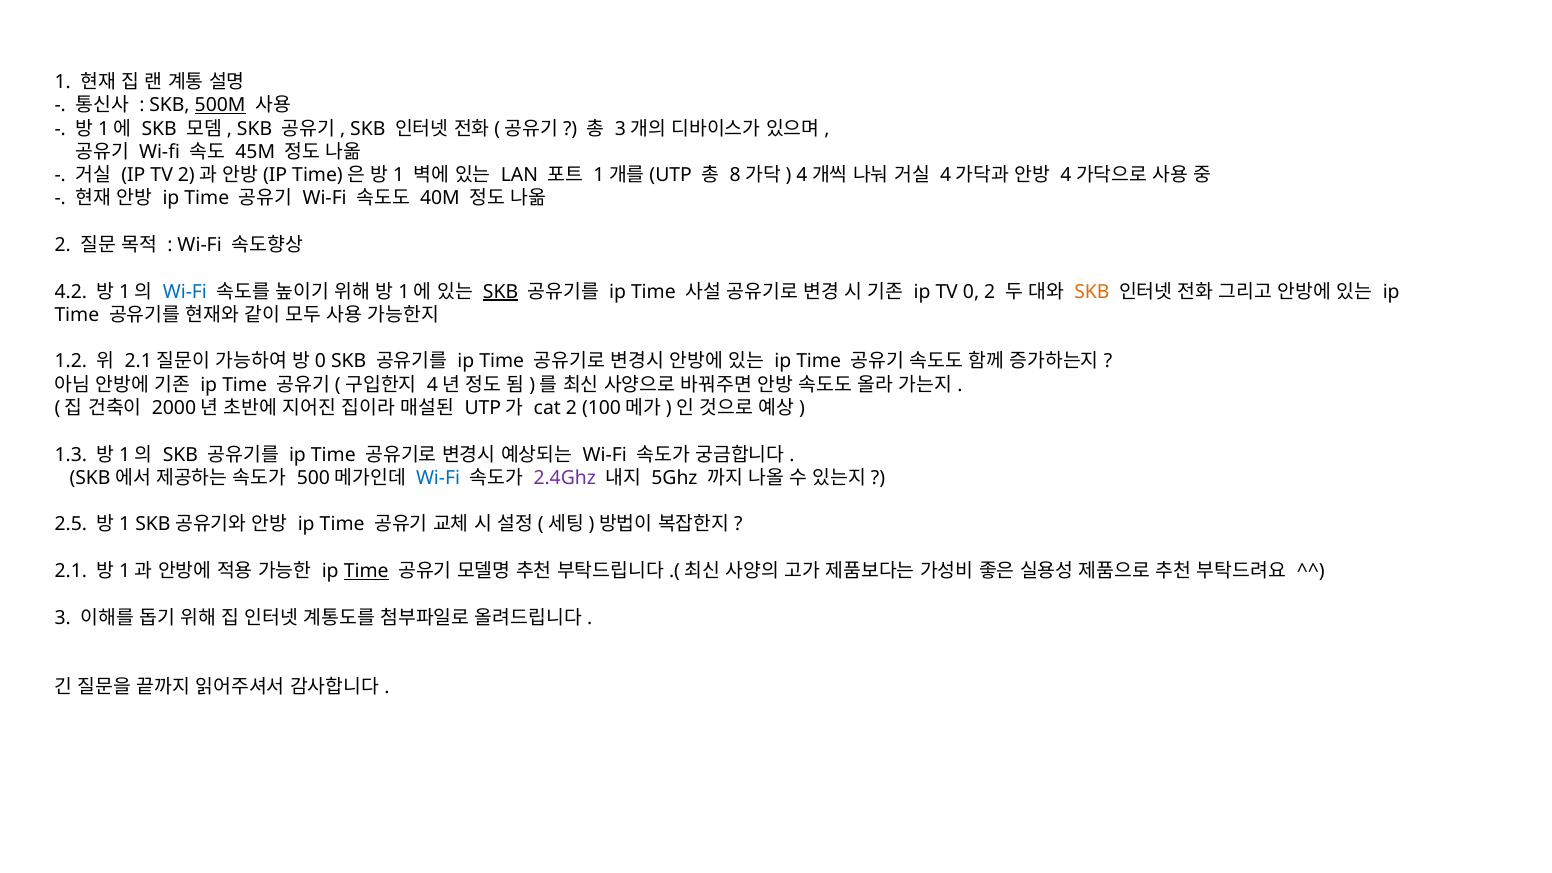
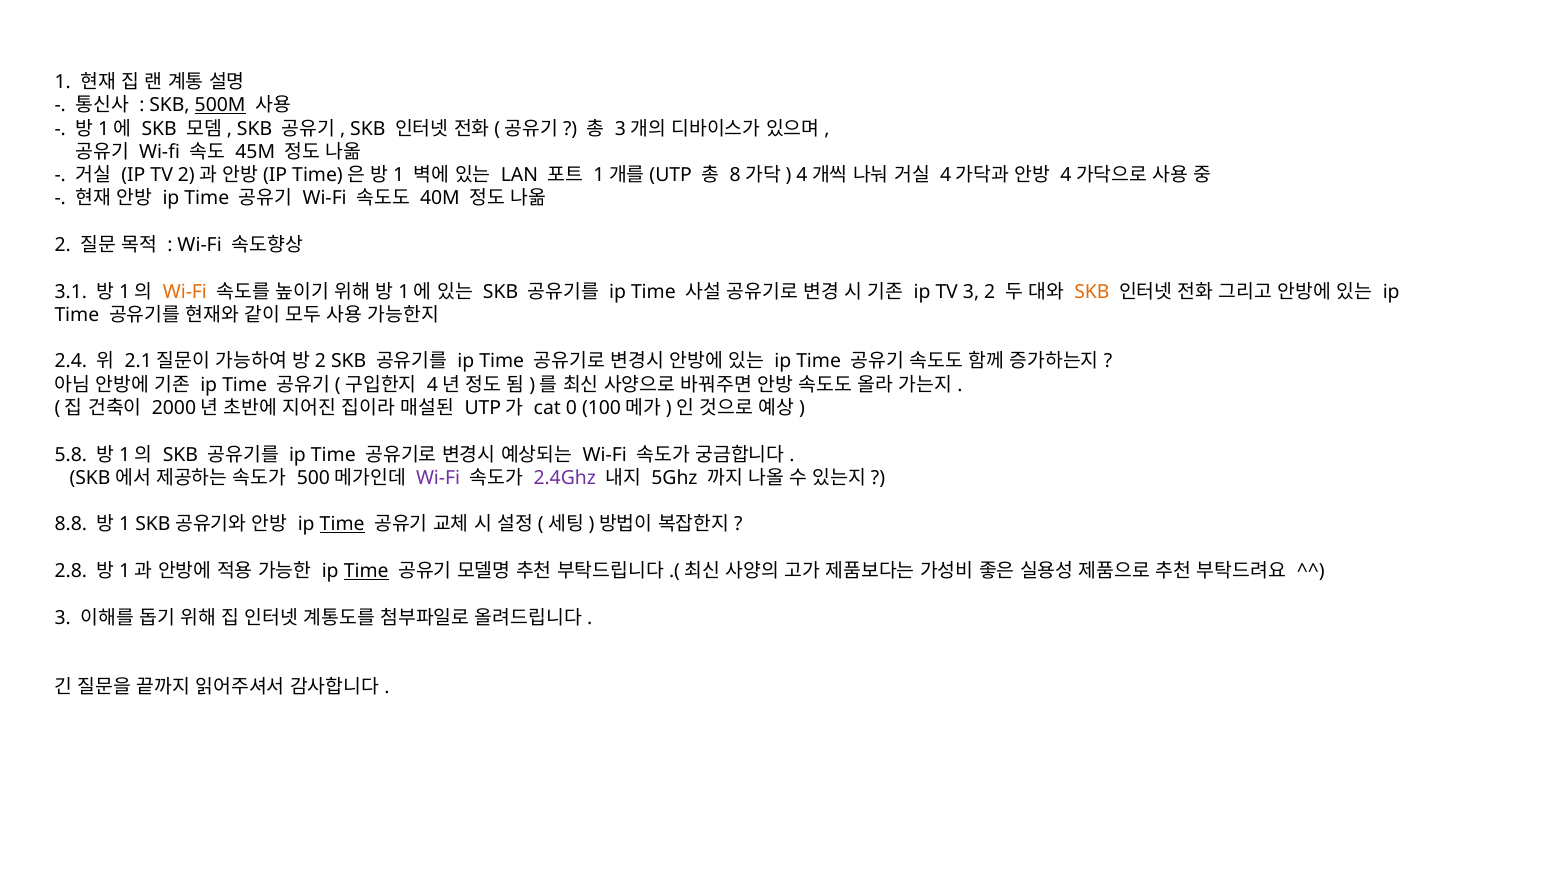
4.2: 4.2 -> 3.1 (71, 292)
Wi-Fi colour: blue -> orange (185, 292)
SKB underline: present -> none (501, 292)
TV 0: 0 -> 3 (971, 292)
1.2: 1.2 -> 2.4 (71, 362)
0: 0 -> 2 (321, 362)
cat 2: 2 -> 0 (571, 408)
1.3: 1.3 -> 5.8 (71, 455)
Wi-Fi colour: blue -> purple (438, 478)
2.5: 2.5 -> 8.8 (71, 525)
Time underline: none -> present (342, 525)
2.1: 2.1 -> 2.8 (71, 571)
